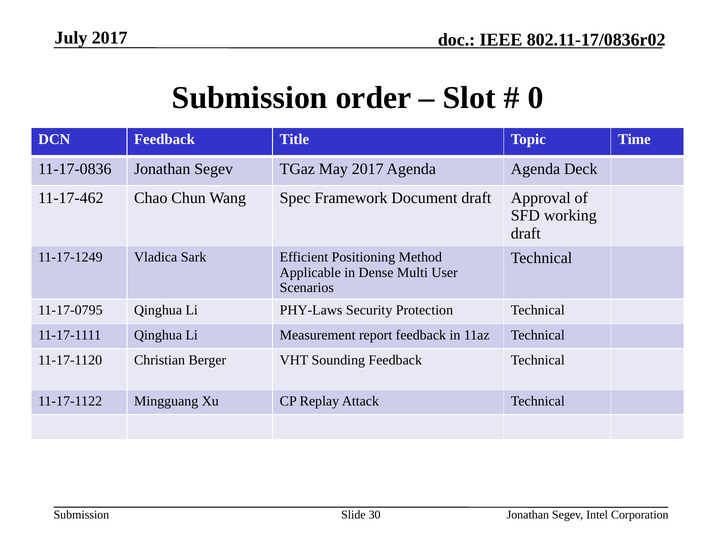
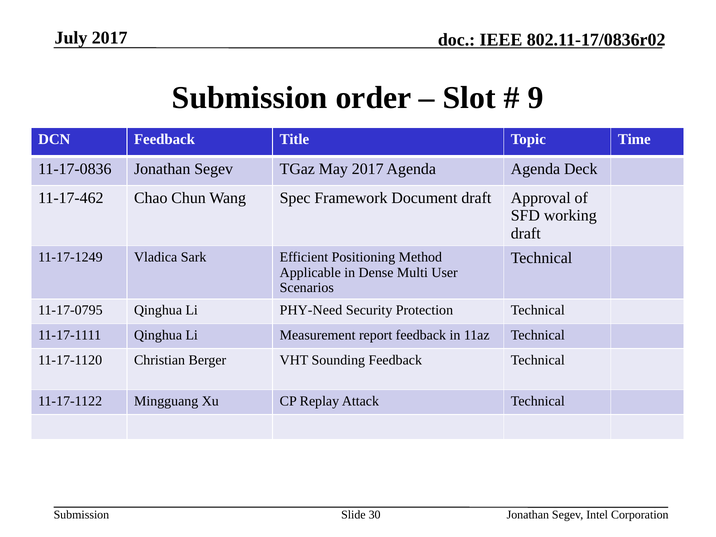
0: 0 -> 9 (536, 98)
PHY-Laws: PHY-Laws -> PHY-Need (311, 310)
